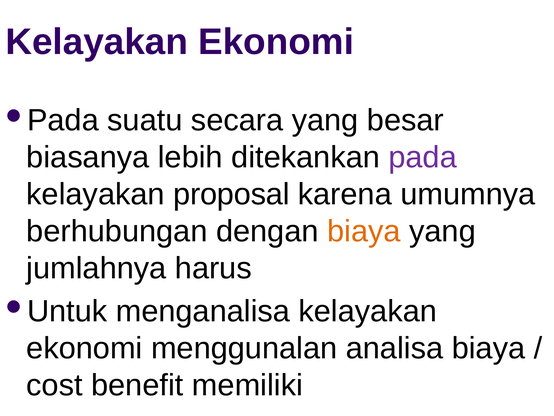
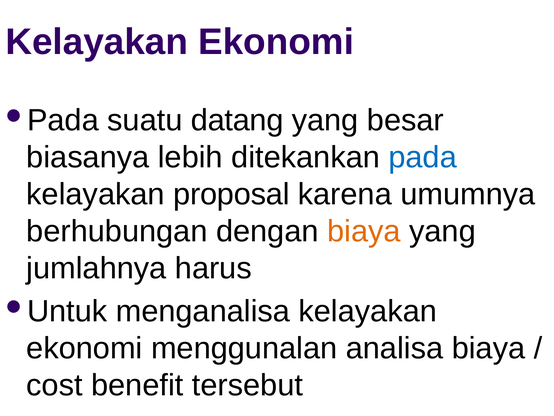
secara: secara -> datang (237, 120)
pada colour: purple -> blue (423, 157)
memiliki: memiliki -> tersebut (247, 385)
